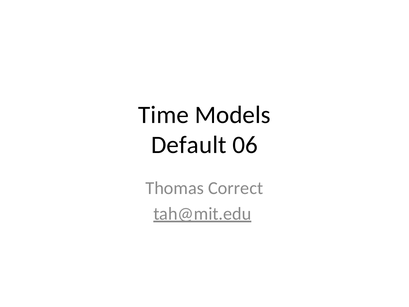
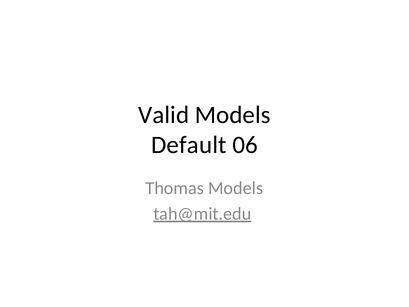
Time: Time -> Valid (164, 115)
Thomas Correct: Correct -> Models (236, 188)
